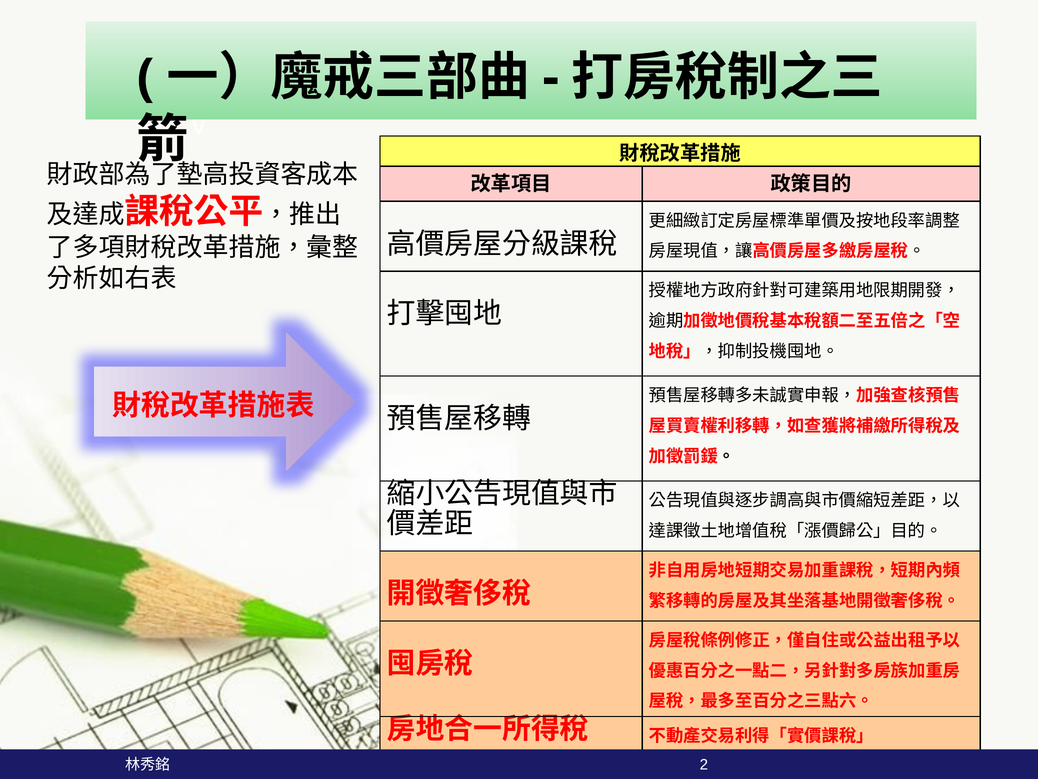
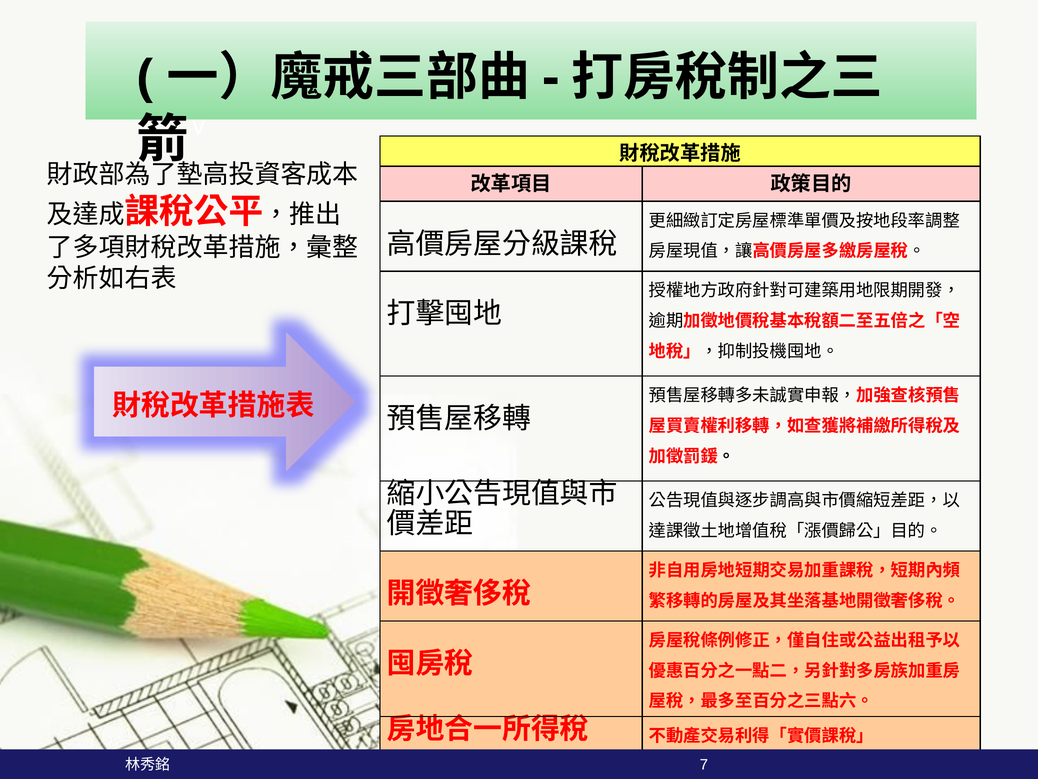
2: 2 -> 7 (704, 764)
